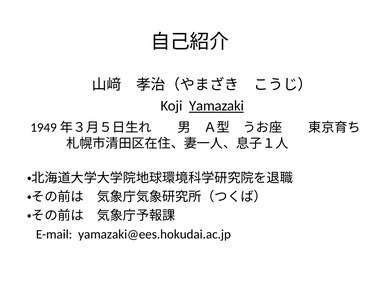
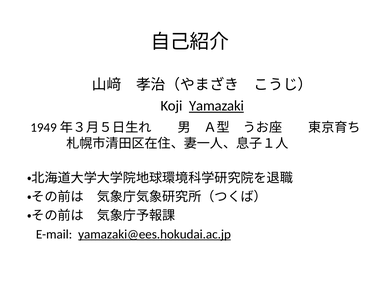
yamazaki@ees.hokudai.ac.jp underline: none -> present (155, 234)
